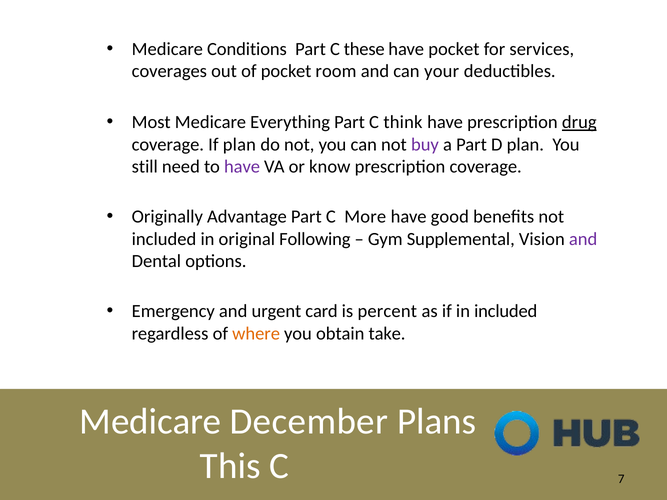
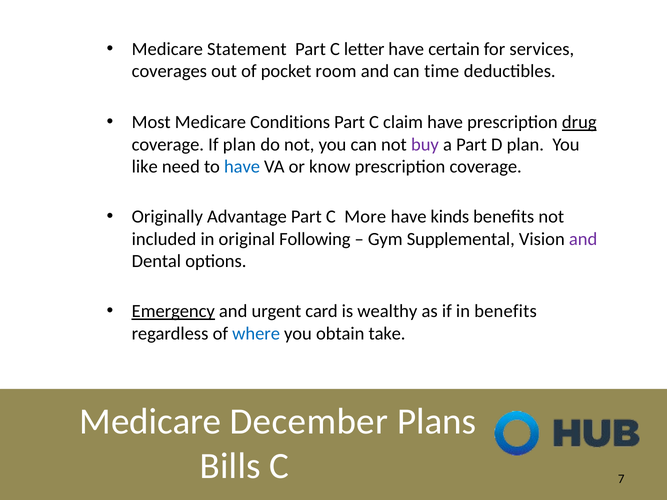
Conditions: Conditions -> Statement (247, 49)
these: these -> letter (364, 49)
have pocket: pocket -> certain (454, 49)
your: your -> time (442, 71)
Everything: Everything -> Conditions (290, 122)
think: think -> claim (403, 122)
still: still -> like (145, 167)
have colour: purple -> blue (242, 167)
good: good -> kinds (450, 217)
Emergency underline: none -> present (173, 311)
percent: percent -> wealthy (387, 311)
in included: included -> benefits (506, 311)
where colour: orange -> blue (256, 334)
This: This -> Bills (230, 466)
